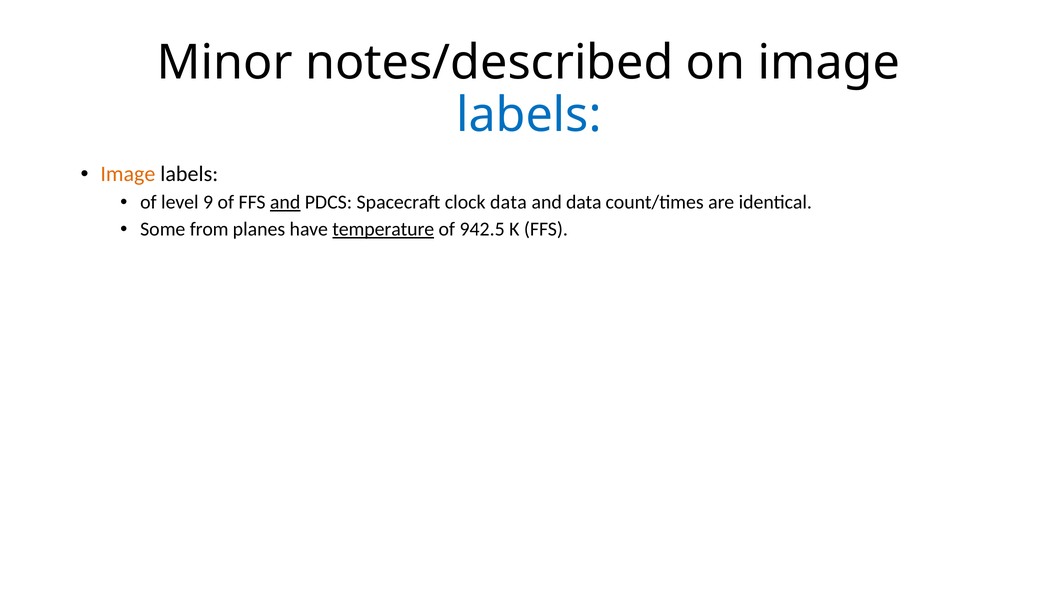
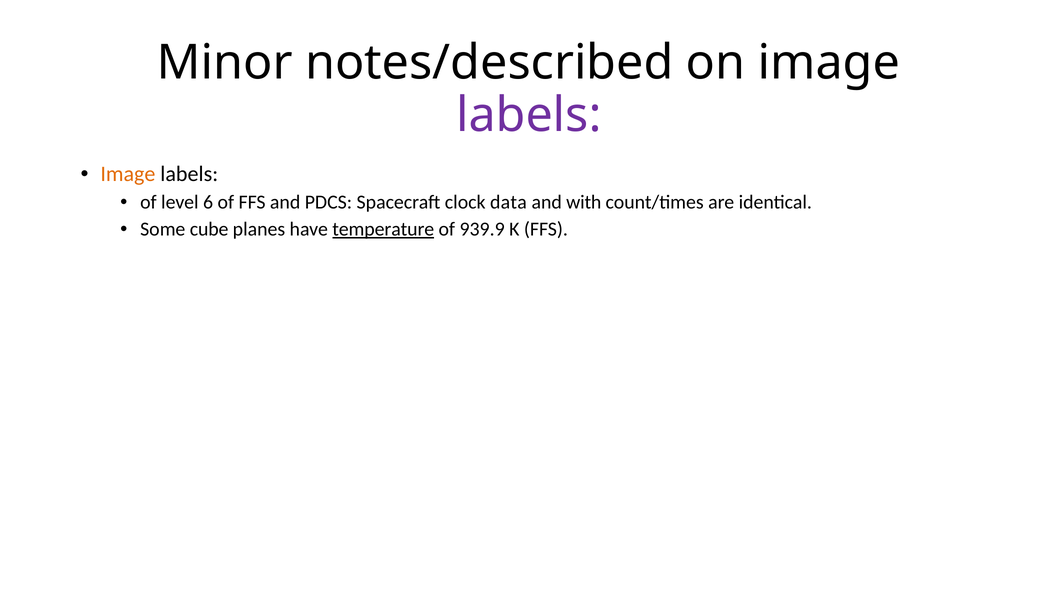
labels colour: blue -> purple (529, 115)
9: 9 -> 6 (208, 202)
and underline: present -> none (285, 202)
and data: data -> with (584, 202)
from: from -> cube (209, 229)
942.5: 942.5 -> 939.9 (482, 229)
